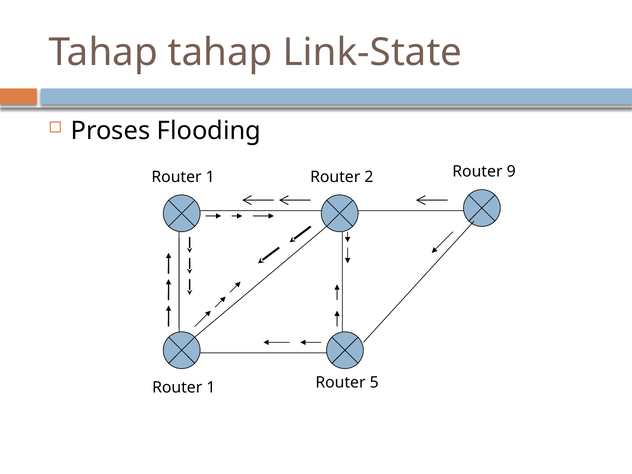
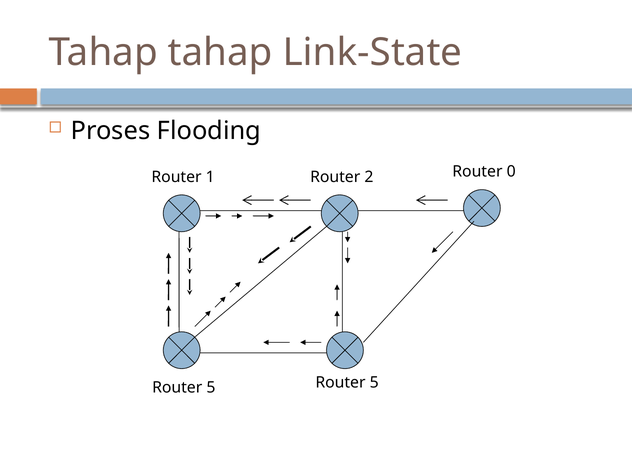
9: 9 -> 0 (511, 172)
1: 1 -> 5 (211, 388)
